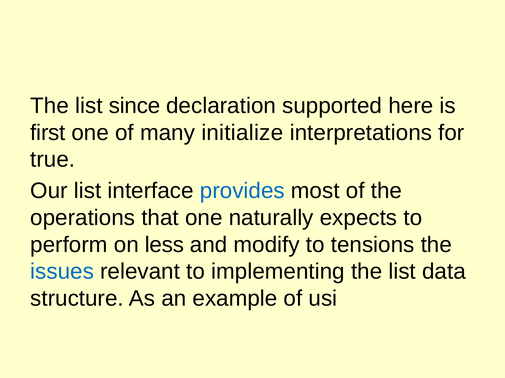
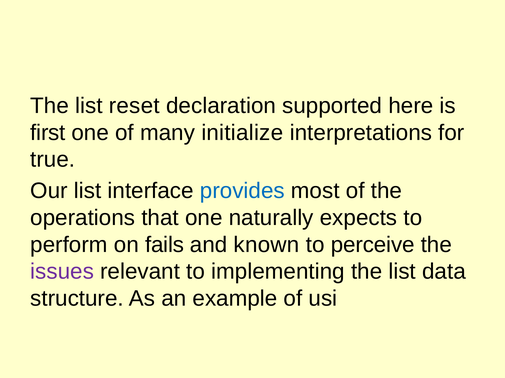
since: since -> reset (134, 106)
less: less -> fails (165, 245)
modify: modify -> known (267, 245)
tensions: tensions -> perceive (373, 245)
issues colour: blue -> purple (62, 272)
